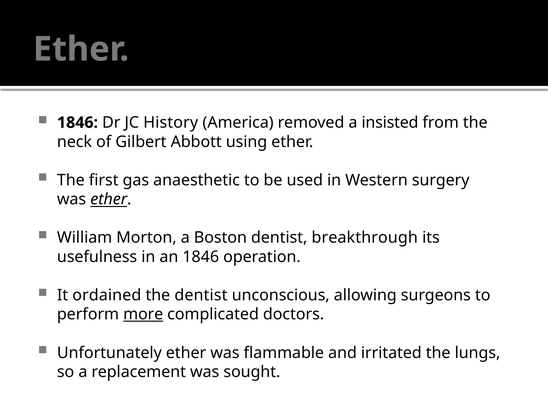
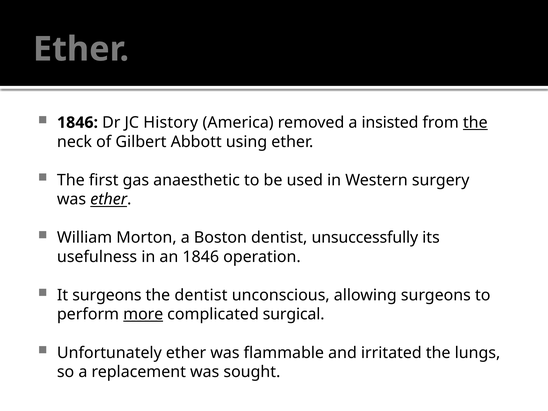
the underline: none -> present (475, 123)
breakthrough: breakthrough -> unsuccessfully (365, 238)
It ordained: ordained -> surgeons (107, 295)
doctors: doctors -> surgical (294, 314)
